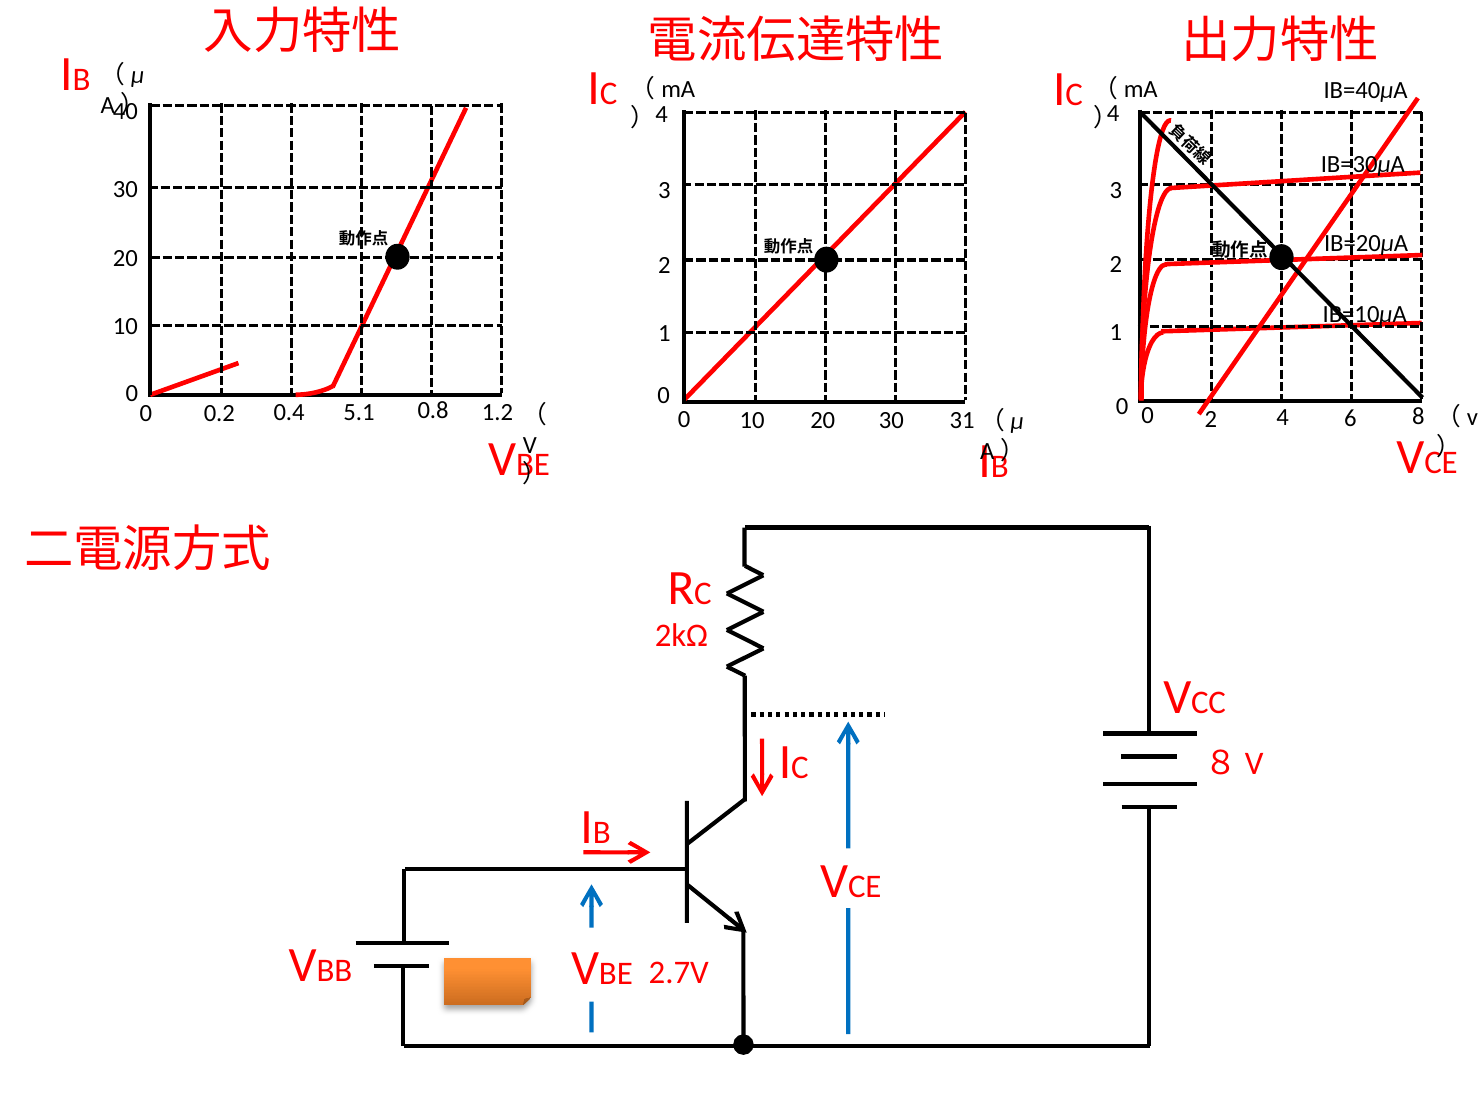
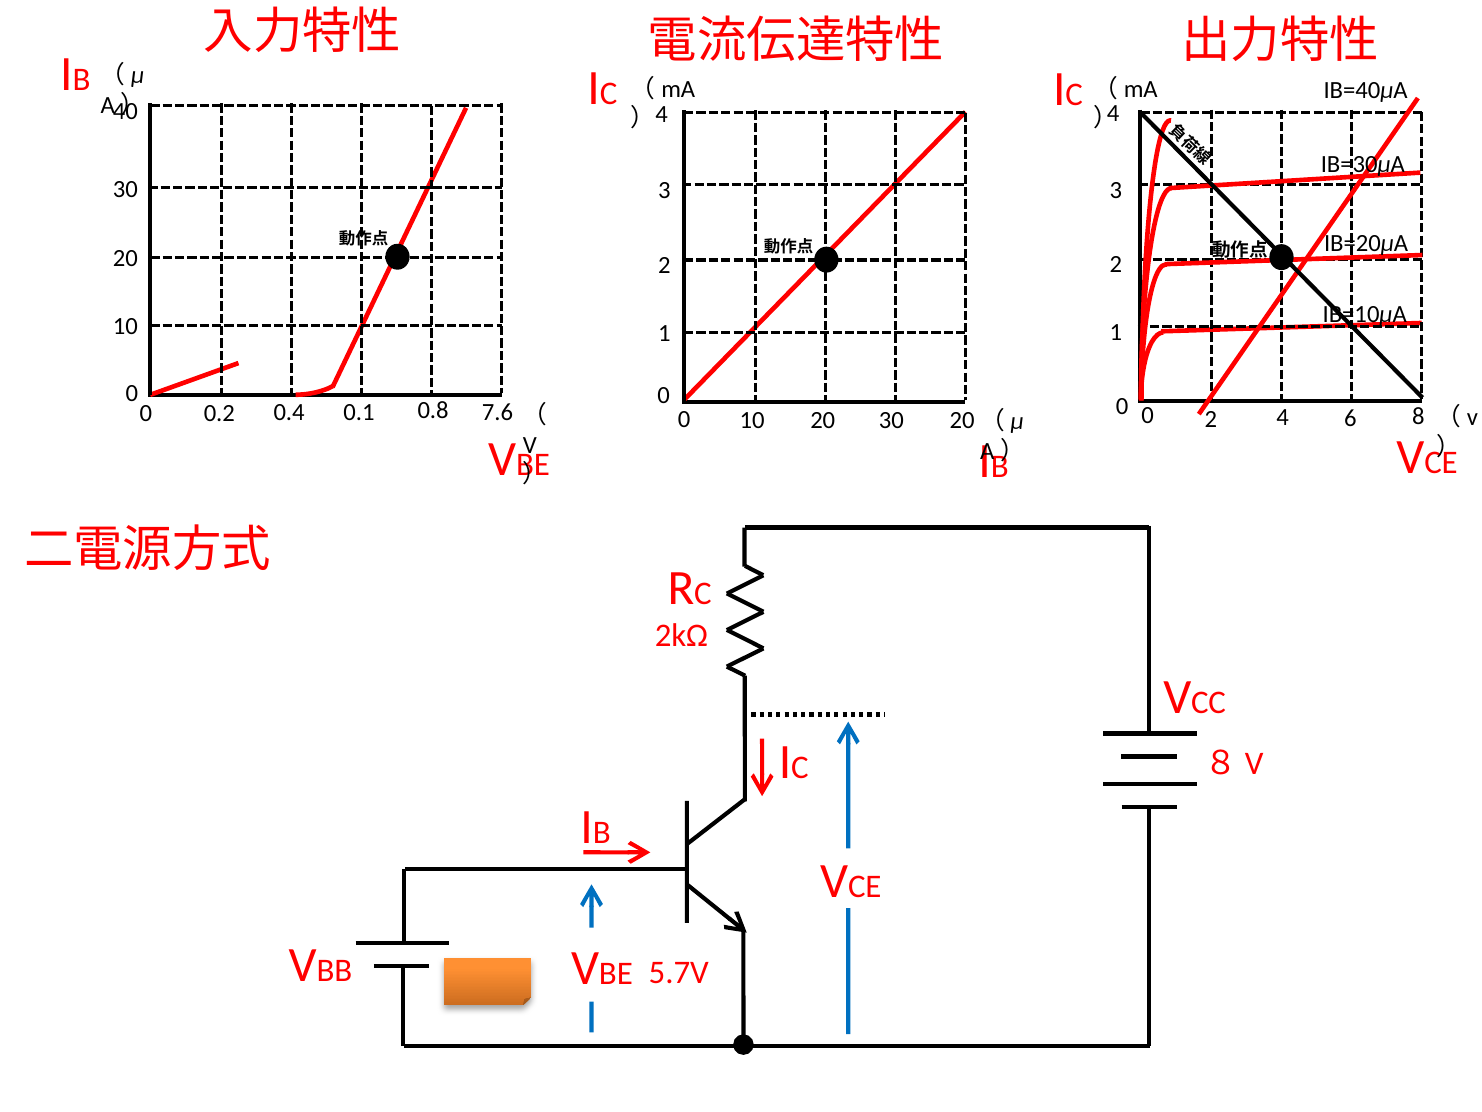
5.1: 5.1 -> 0.1 (359, 412)
1.2: 1.2 -> 7.6 (497, 412)
30 31: 31 -> 20 (962, 420)
2.7V: 2.7V -> 5.7V (679, 972)
